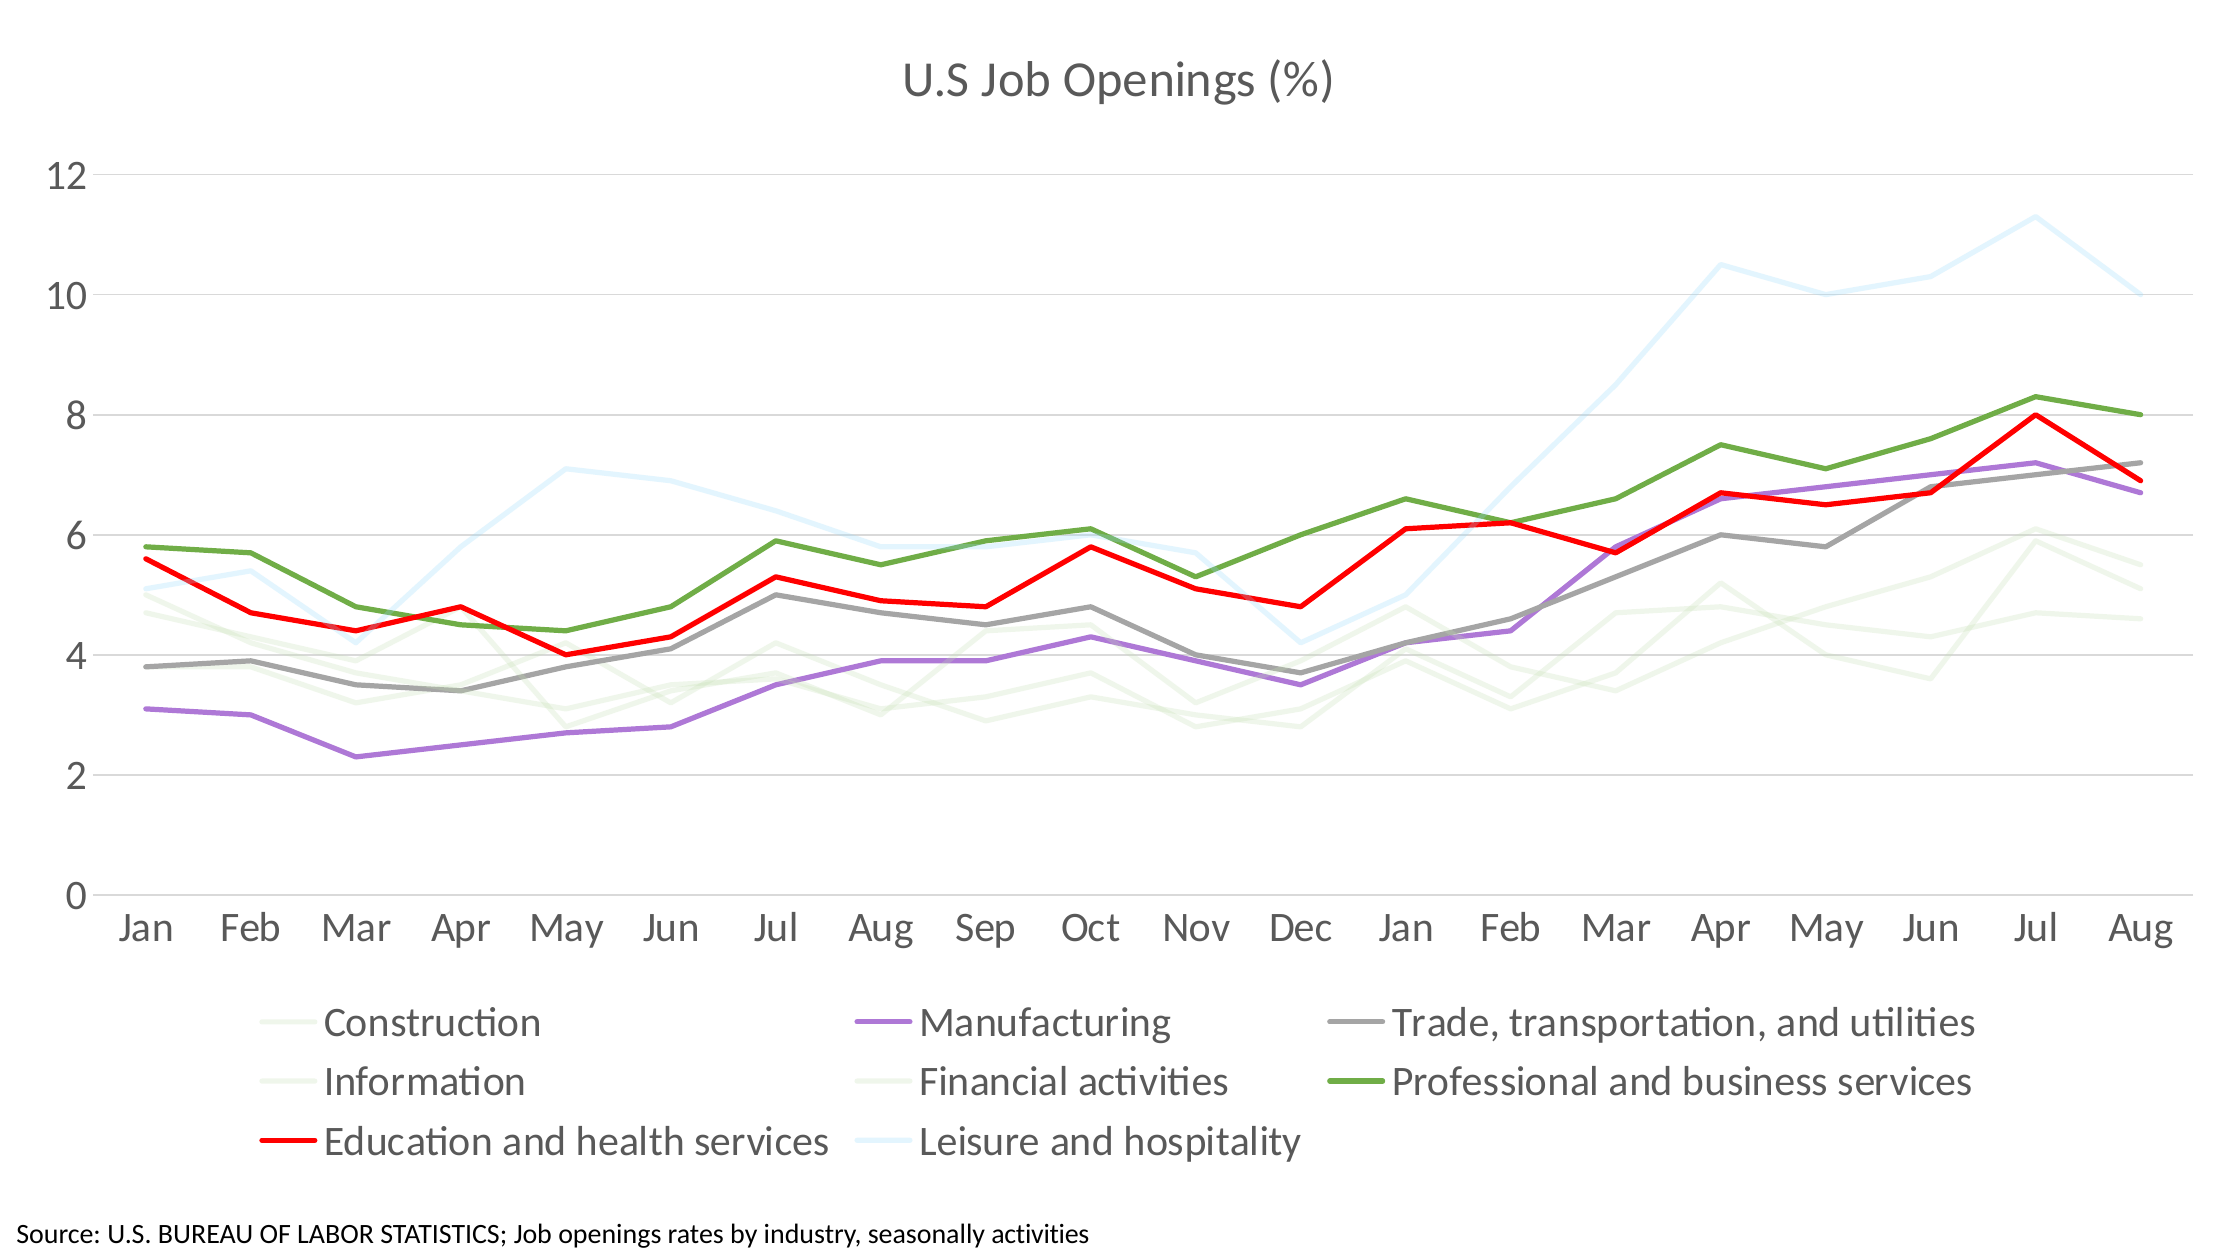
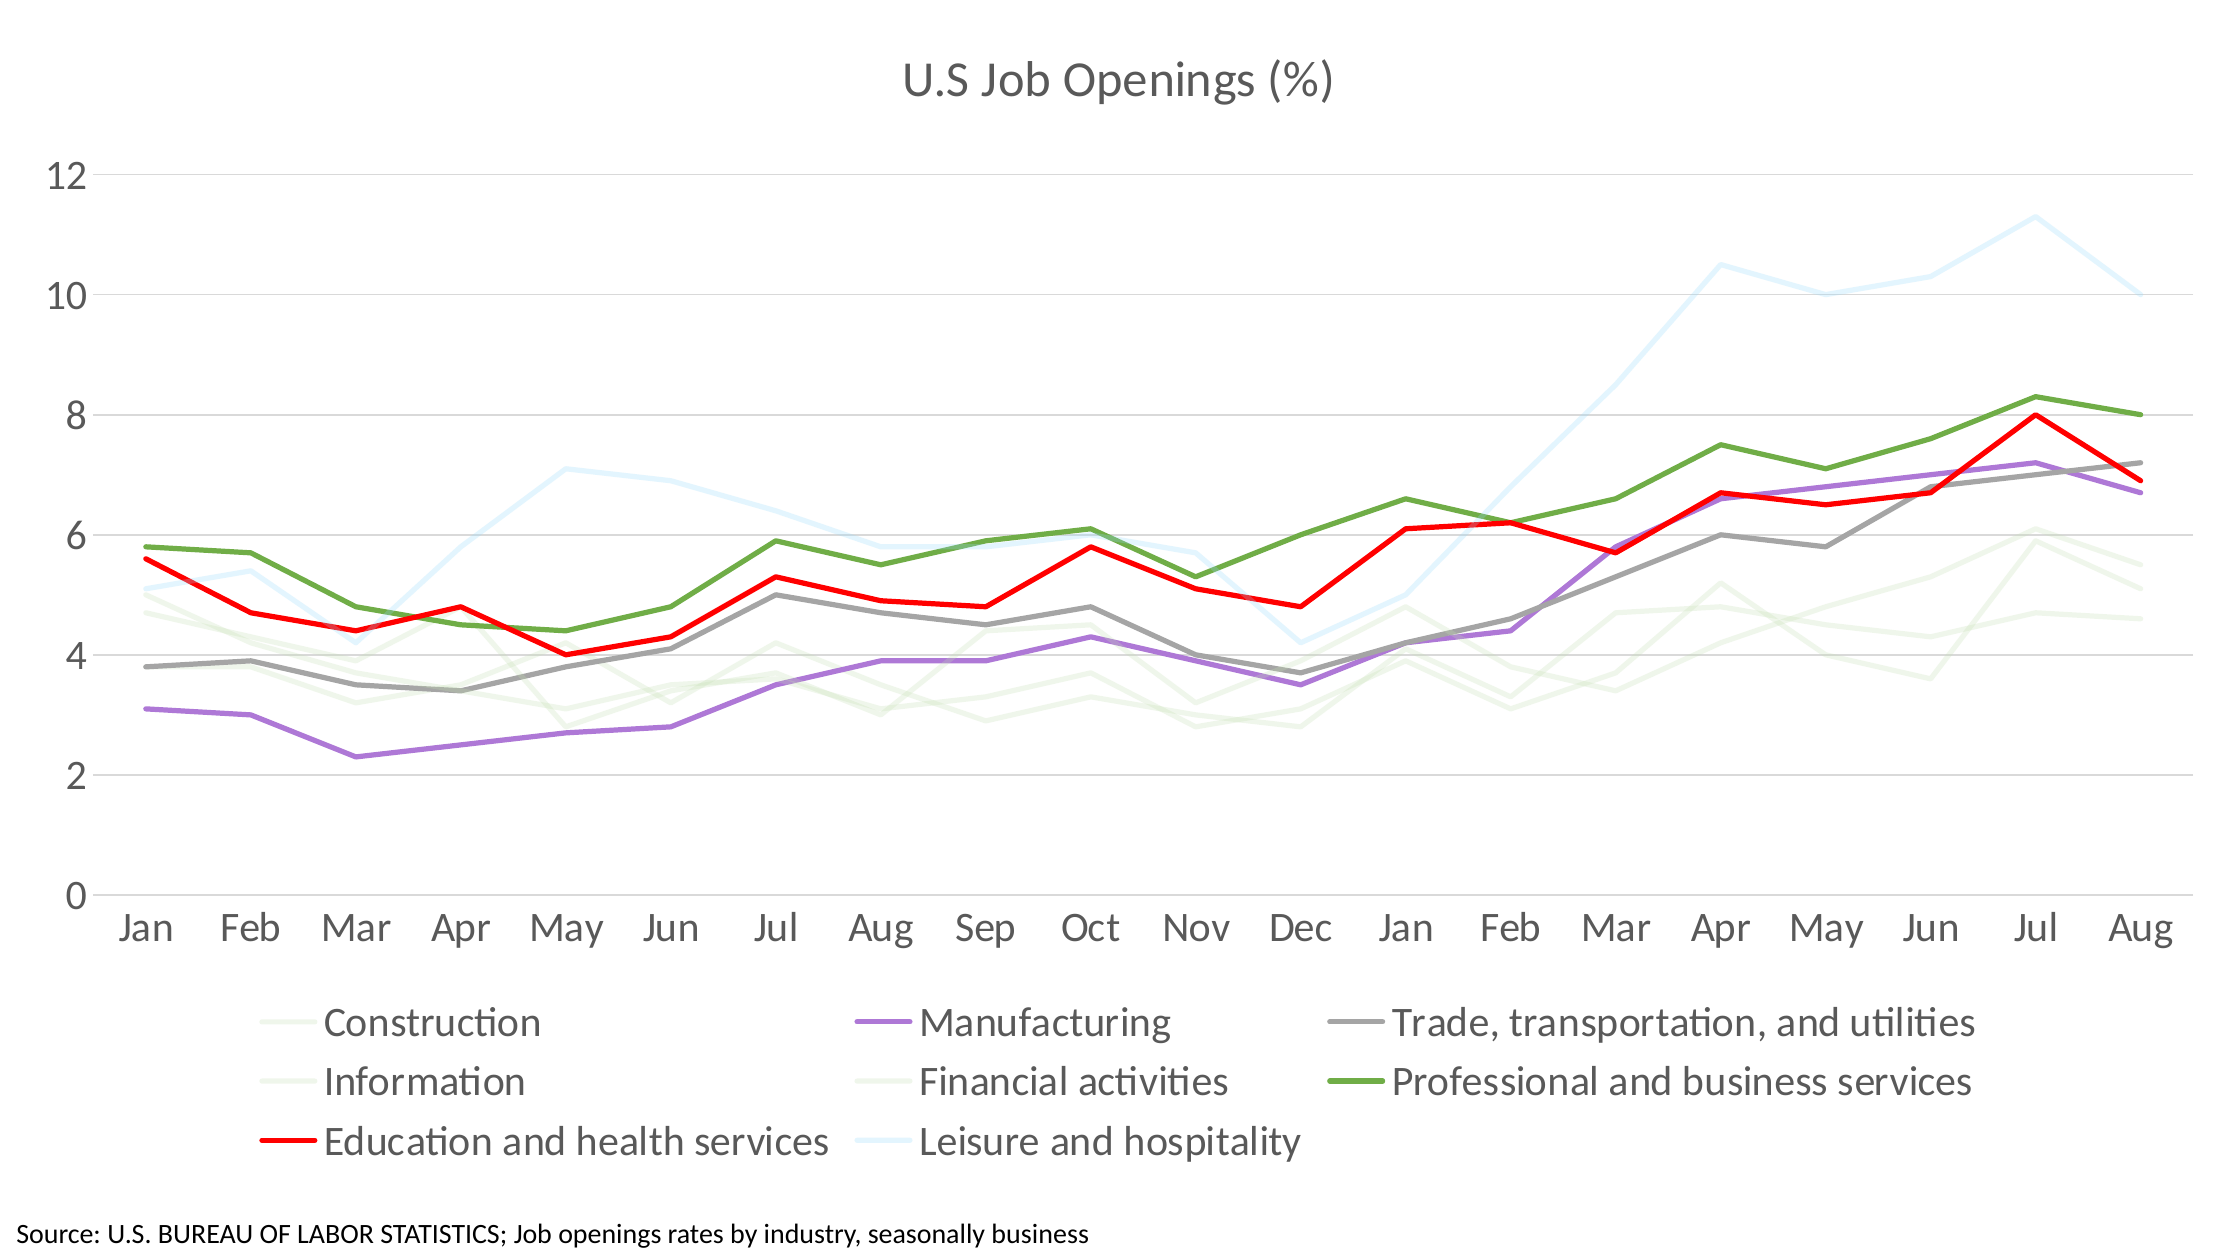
seasonally activities: activities -> business (1040, 1235)
